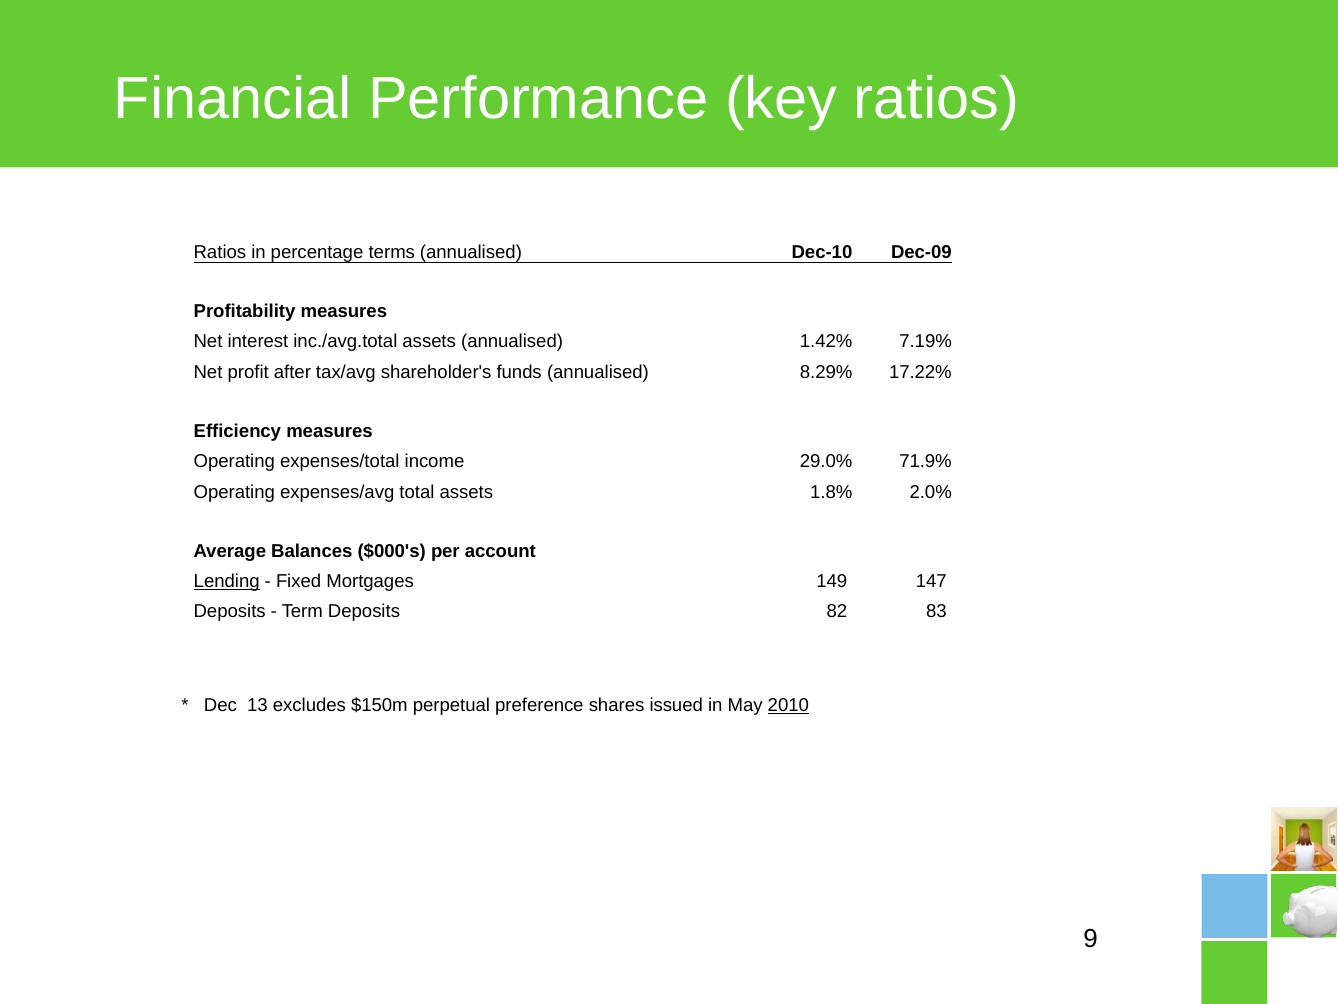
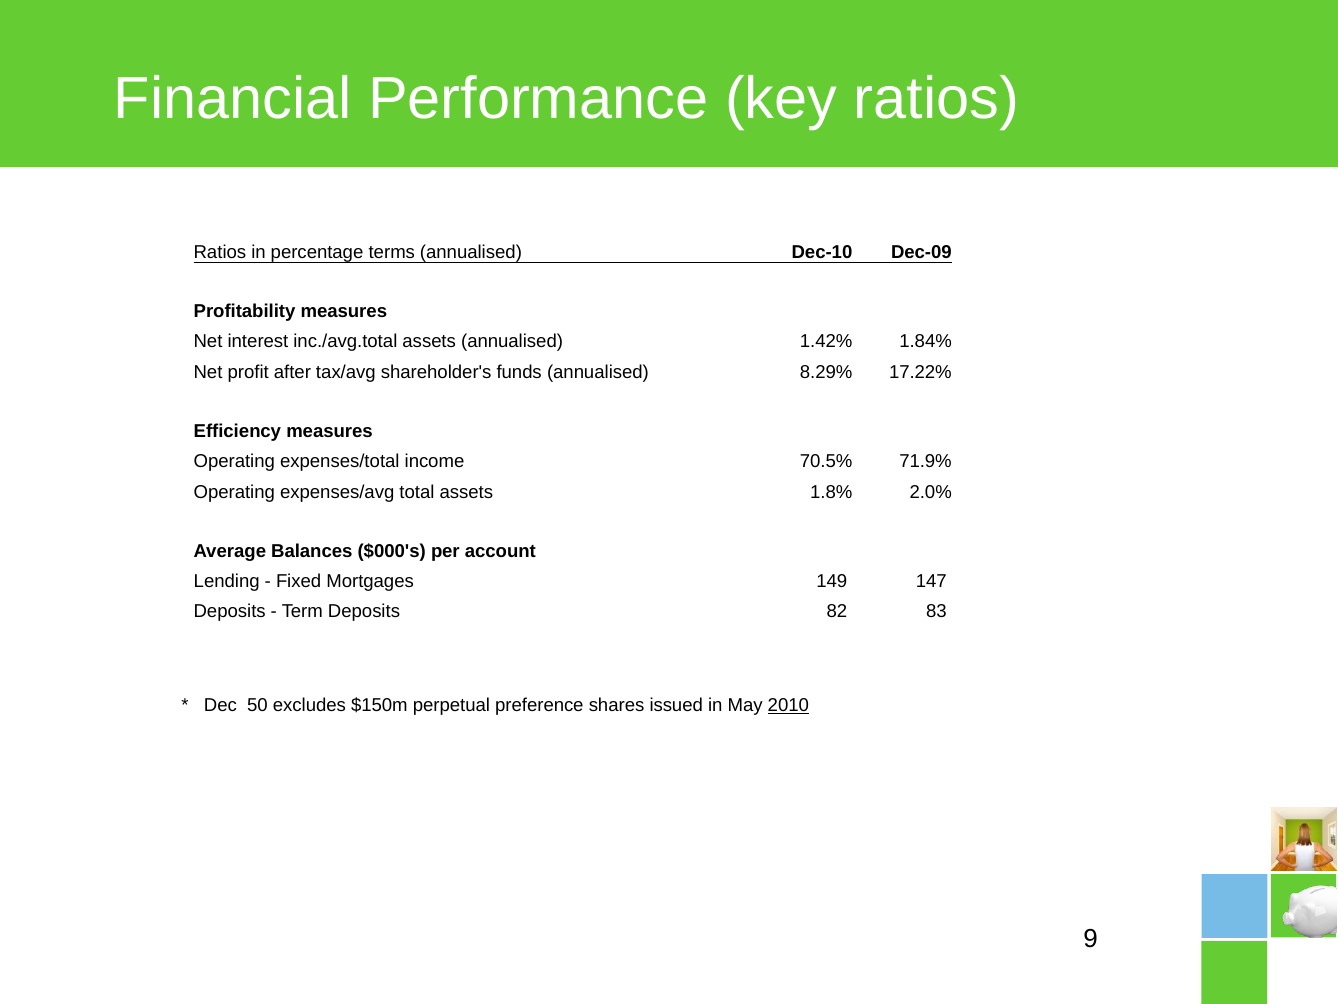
7.19%: 7.19% -> 1.84% (926, 341)
29.0%: 29.0% -> 70.5% (826, 461)
Lending underline: present -> none (227, 581)
13: 13 -> 50 (257, 705)
